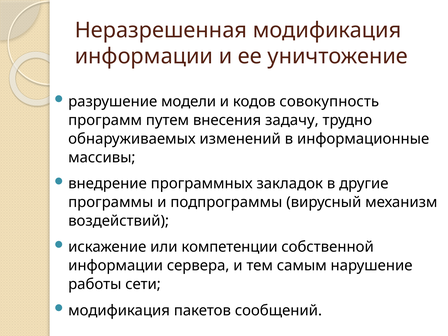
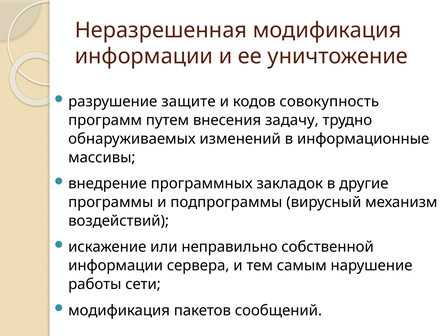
модели: модели -> защите (188, 101)
компетенции: компетенции -> неправильно (230, 247)
